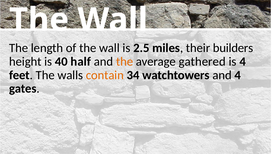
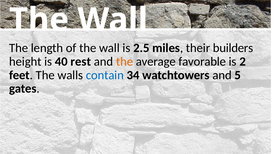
half: half -> rest (81, 62)
gathered: gathered -> favorable (202, 62)
is 4: 4 -> 2 (243, 62)
contain colour: orange -> blue (105, 75)
and 4: 4 -> 5 (238, 75)
